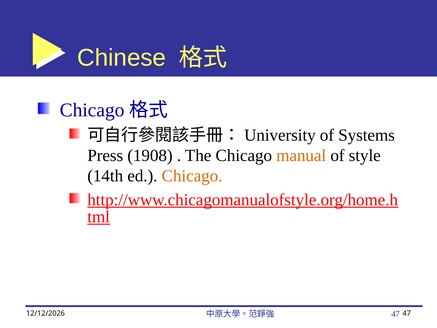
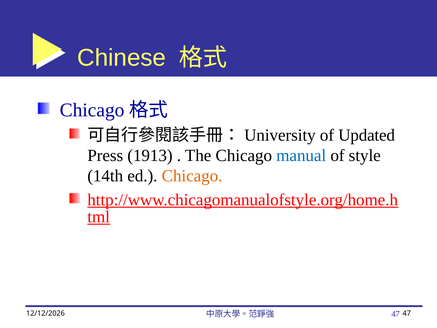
Systems: Systems -> Updated (367, 135)
1908: 1908 -> 1913 (150, 155)
manual colour: orange -> blue (301, 155)
